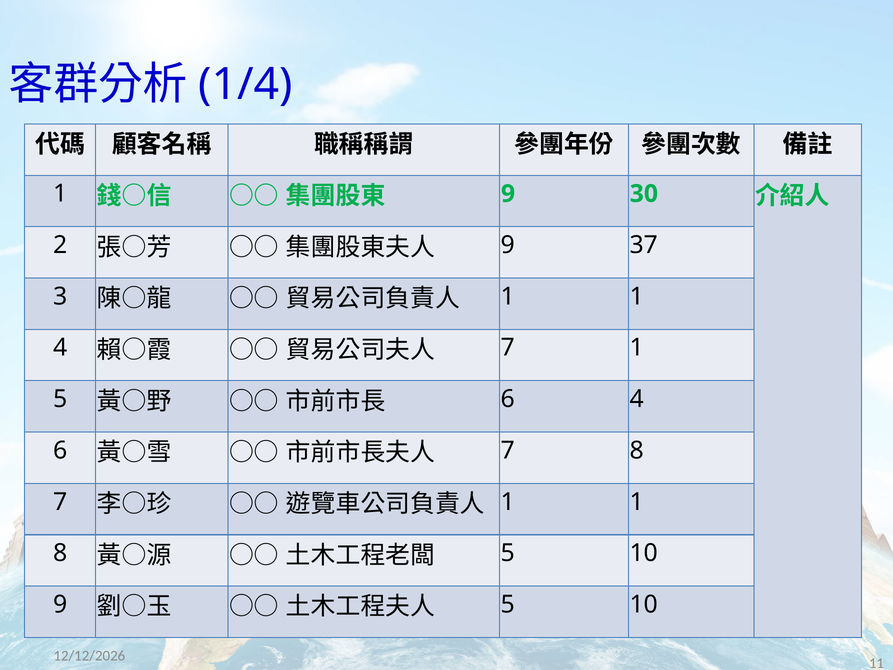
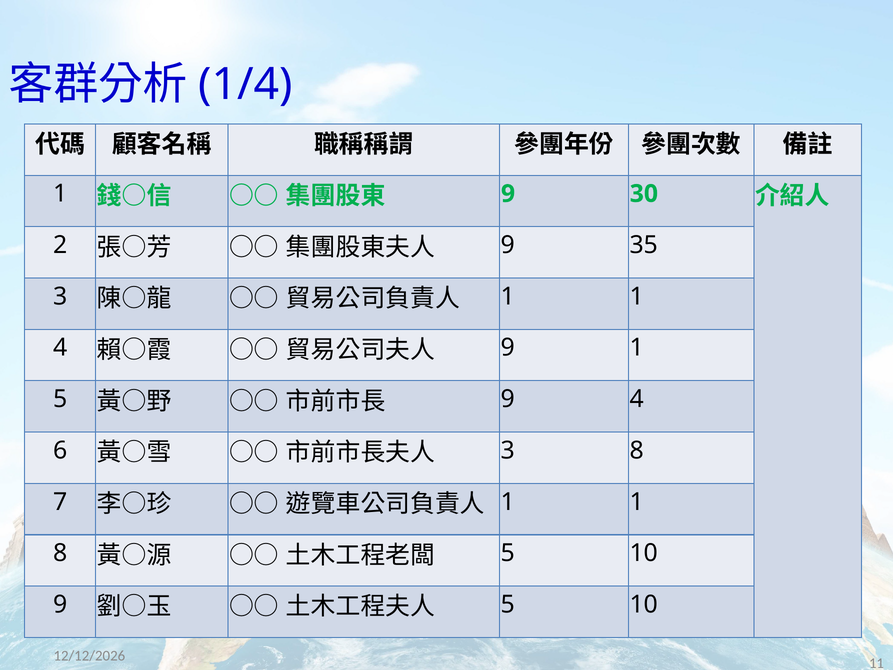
37: 37 -> 35 (644, 245)
7: 7 -> 9 (508, 348)
6: 6 -> 9 (508, 399)
7: 7 -> 3 (508, 450)
